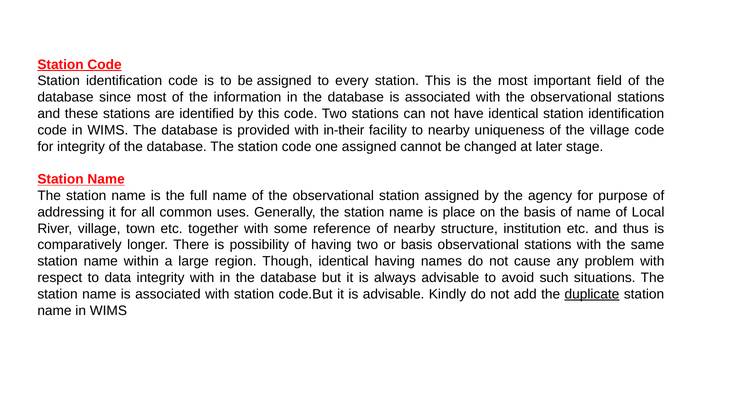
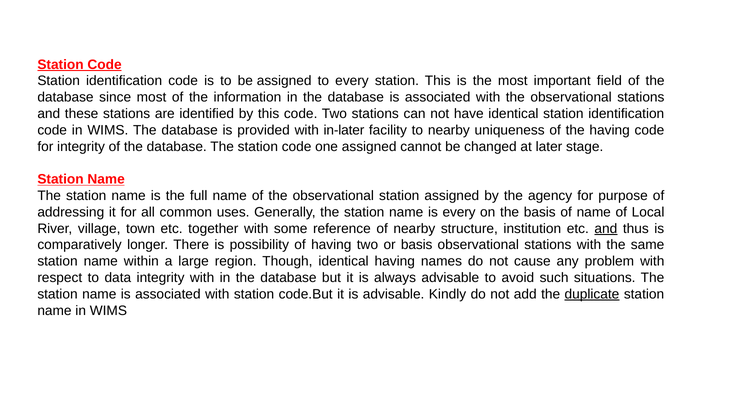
in-their: in-their -> in-later (344, 130)
the village: village -> having (610, 130)
is place: place -> every (459, 212)
and underline: none -> present (606, 229)
